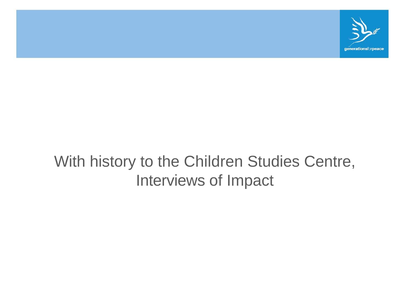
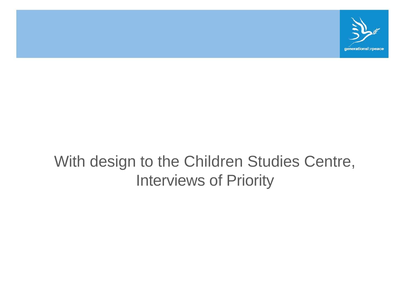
history: history -> design (113, 162)
Impact: Impact -> Priority (250, 181)
